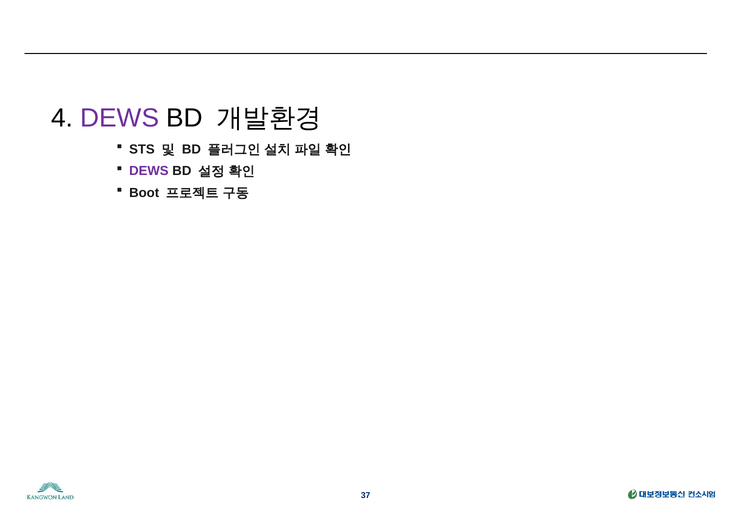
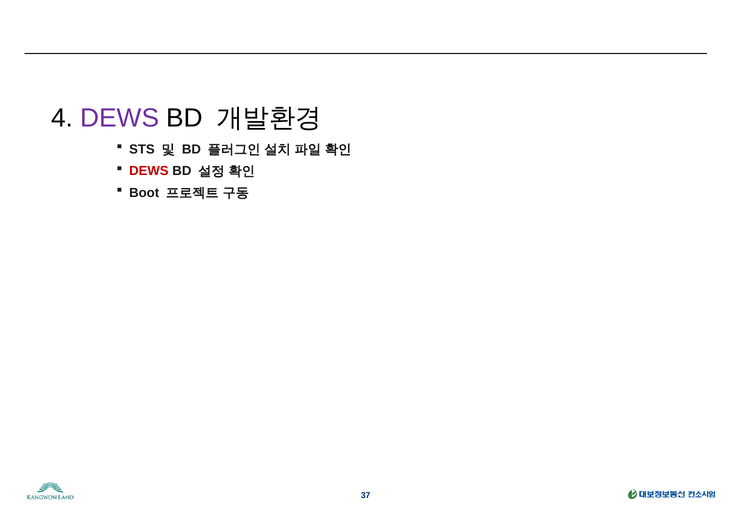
DEWS colour: purple -> red (149, 171)
